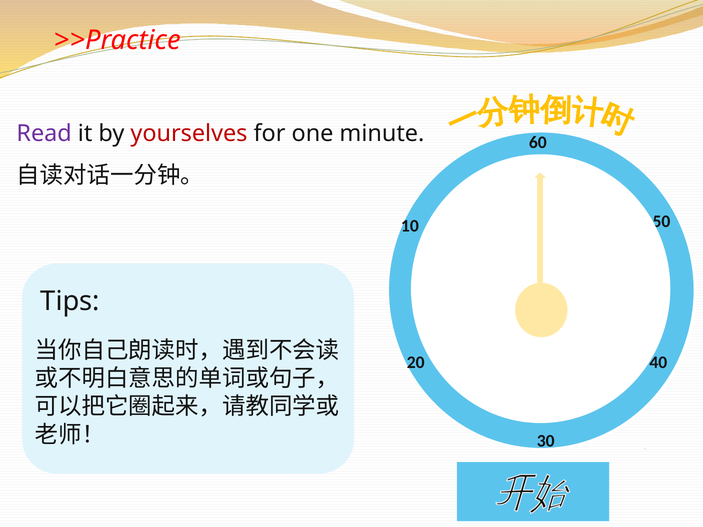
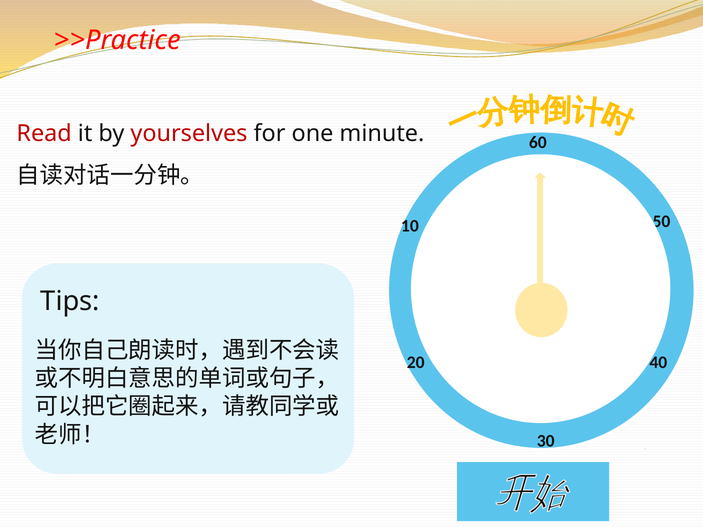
Read colour: purple -> red (44, 134)
